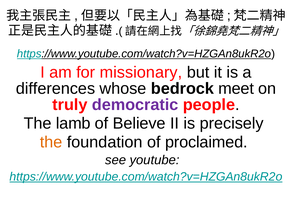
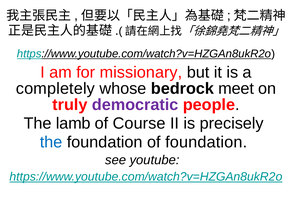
differences: differences -> completely (55, 89)
Believe: Believe -> Course (139, 123)
the colour: orange -> blue (51, 142)
of proclaimed: proclaimed -> foundation (206, 142)
